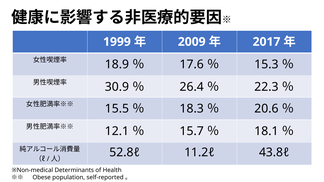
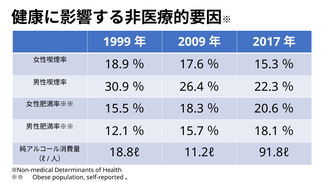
52.8ℓ: 52.8ℓ -> 18.8ℓ (125, 153)
43.8ℓ: 43.8ℓ -> 91.8ℓ (274, 153)
